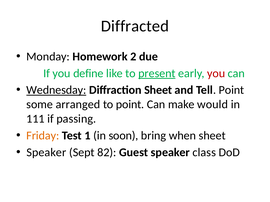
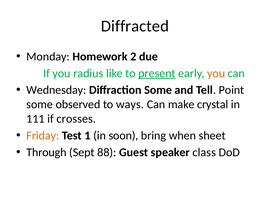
define: define -> radius (88, 73)
you colour: red -> orange (216, 73)
Wednesday underline: present -> none (56, 90)
Diffraction Sheet: Sheet -> Some (158, 90)
arranged: arranged -> observed (78, 105)
to point: point -> ways (130, 105)
would: would -> crystal (213, 105)
passing: passing -> crosses (76, 119)
Speaker: Speaker -> Through (46, 153)
82: 82 -> 88 (107, 153)
